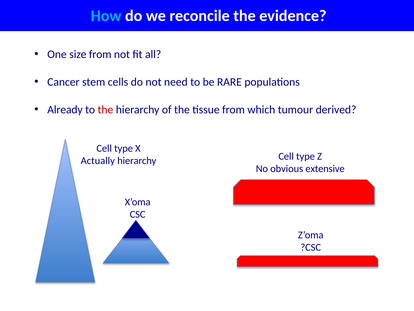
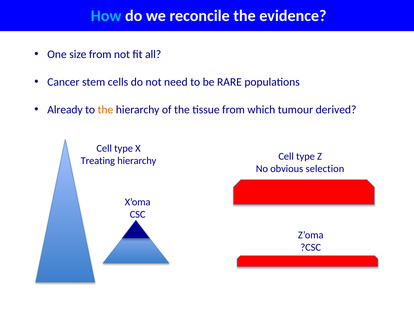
the colour: red -> orange (105, 110)
Actually: Actually -> Treating (98, 161)
extensive: extensive -> selection (325, 169)
